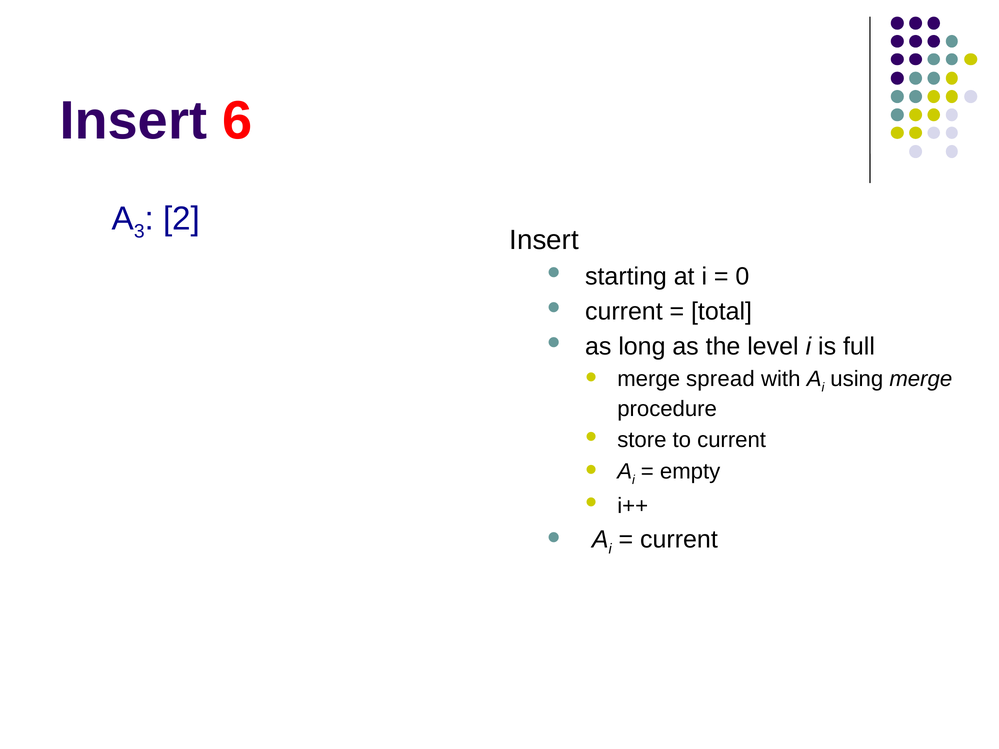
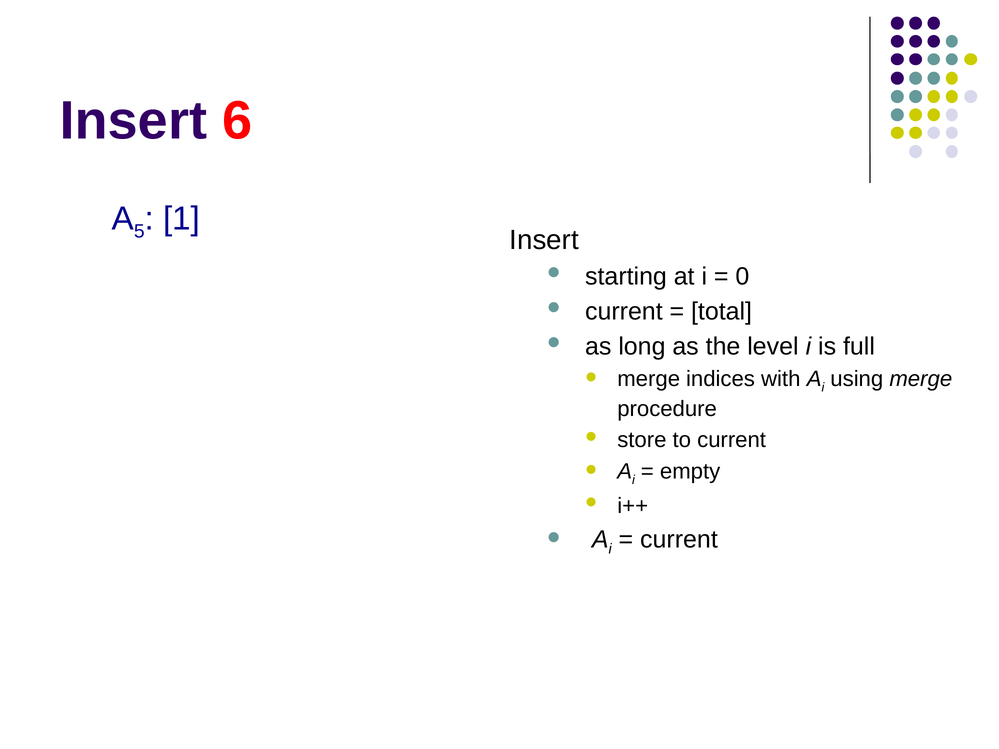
3: 3 -> 5 (139, 232)
2: 2 -> 1 (181, 219)
spread: spread -> indices (720, 379)
